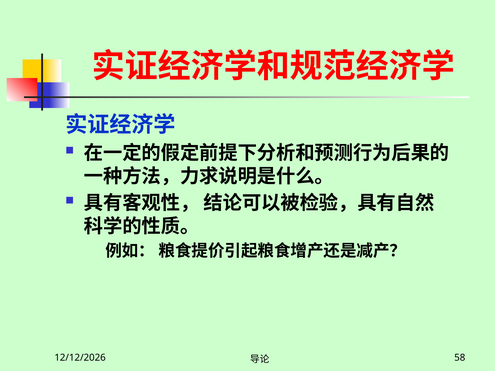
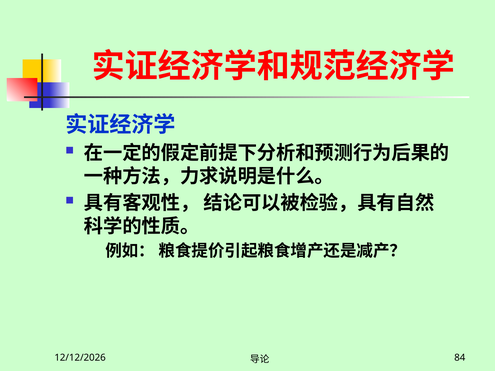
58: 58 -> 84 (460, 358)
